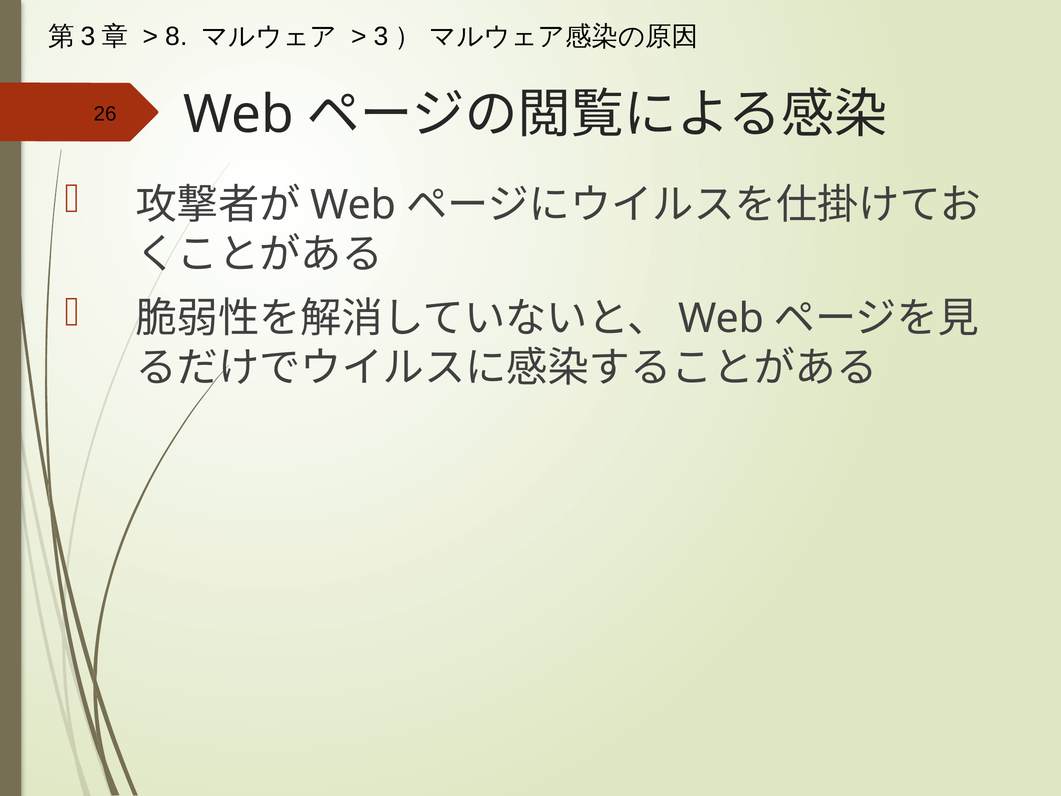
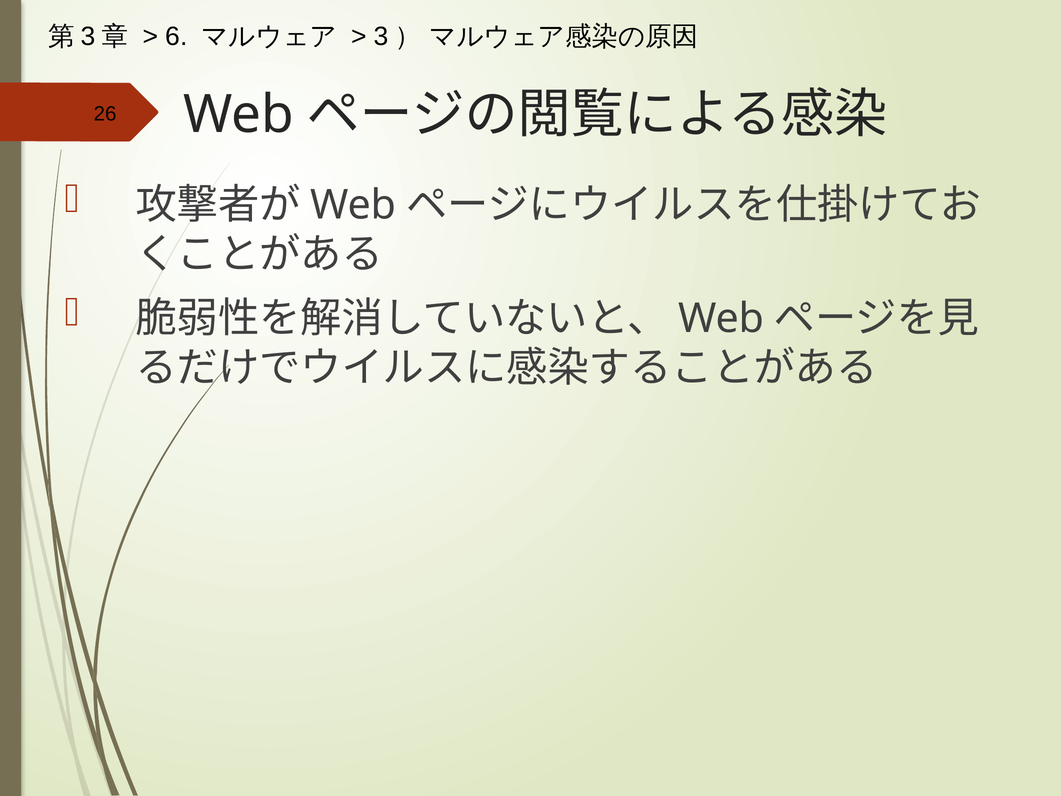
8: 8 -> 6 (176, 36)
